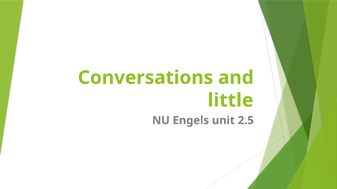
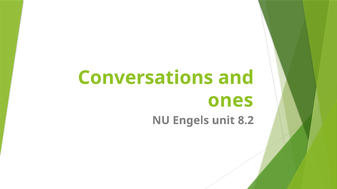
little: little -> ones (230, 101)
2.5: 2.5 -> 8.2 (246, 121)
